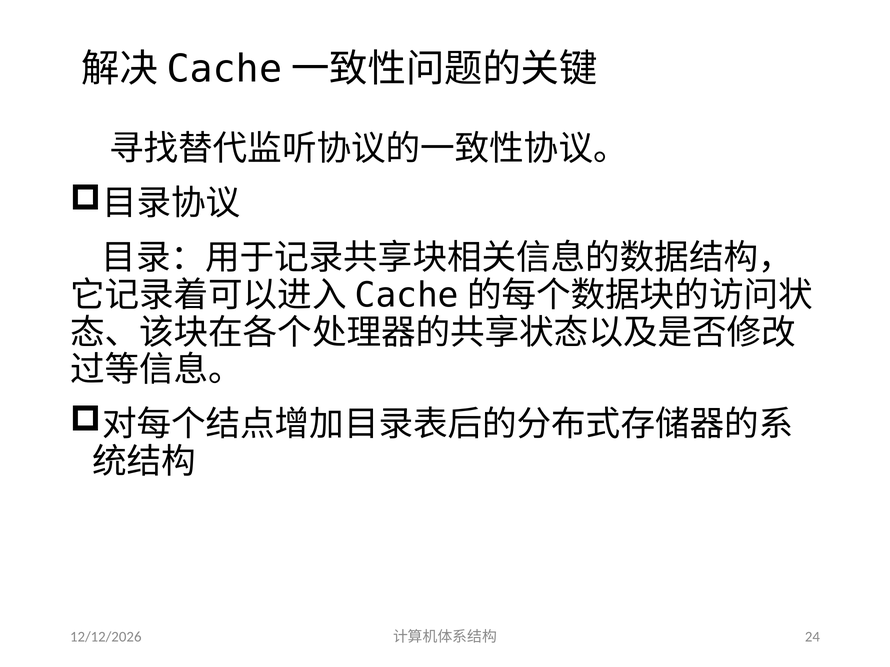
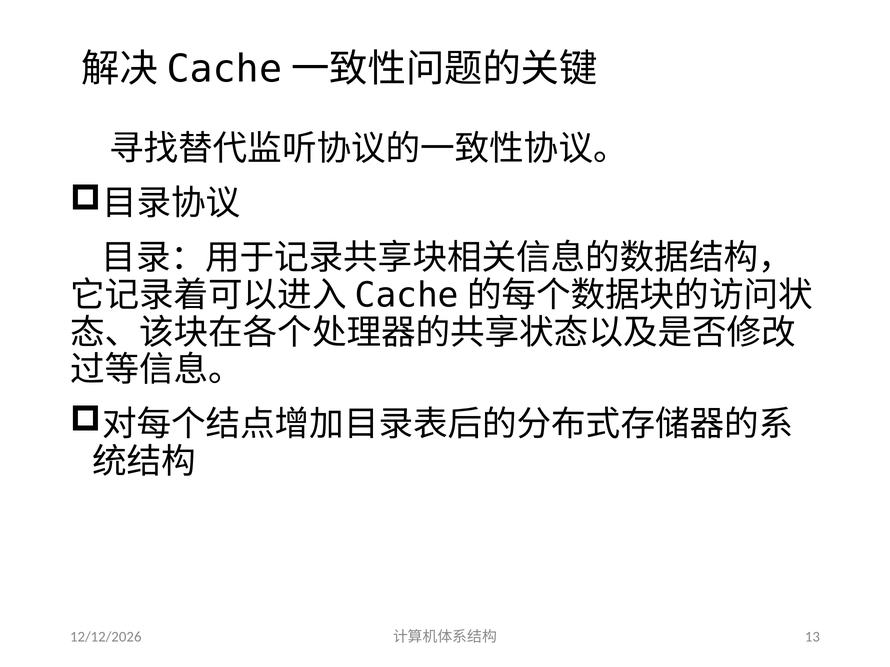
24: 24 -> 13 (812, 637)
